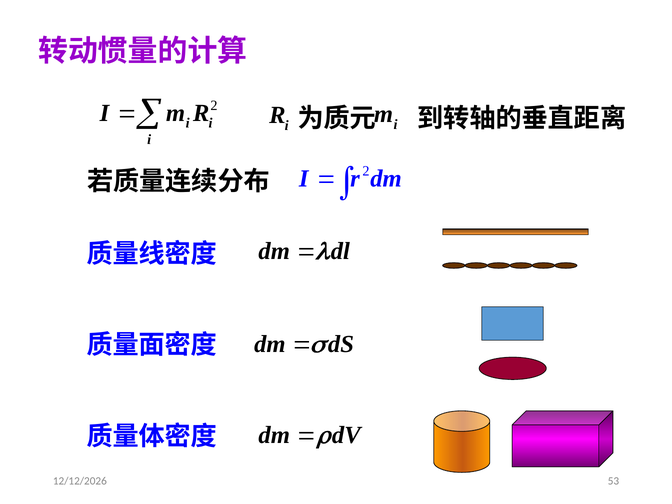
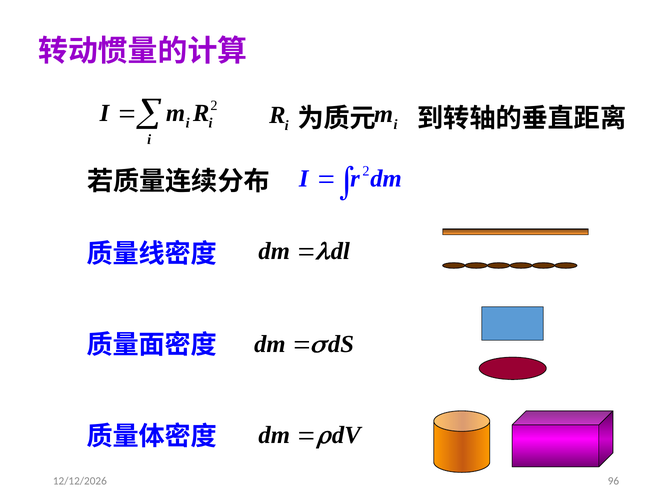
53: 53 -> 96 (613, 481)
